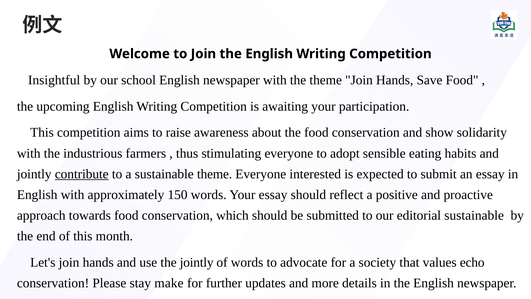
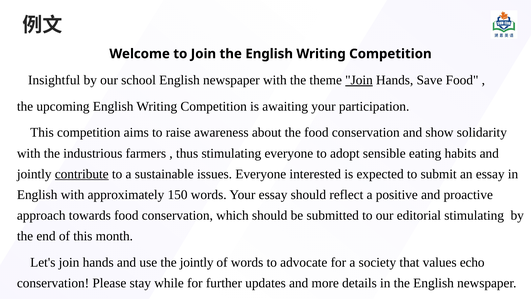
Join underline: none -> present (359, 80)
sustainable theme: theme -> issues (215, 174)
editorial sustainable: sustainable -> stimulating (474, 215)
make: make -> while (169, 283)
